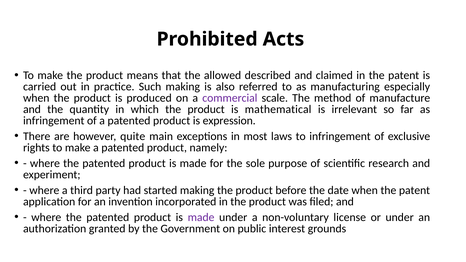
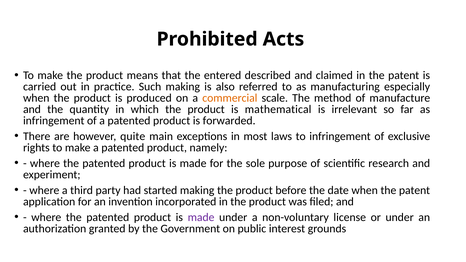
allowed: allowed -> entered (223, 75)
commercial colour: purple -> orange (230, 98)
expression: expression -> forwarded (229, 121)
